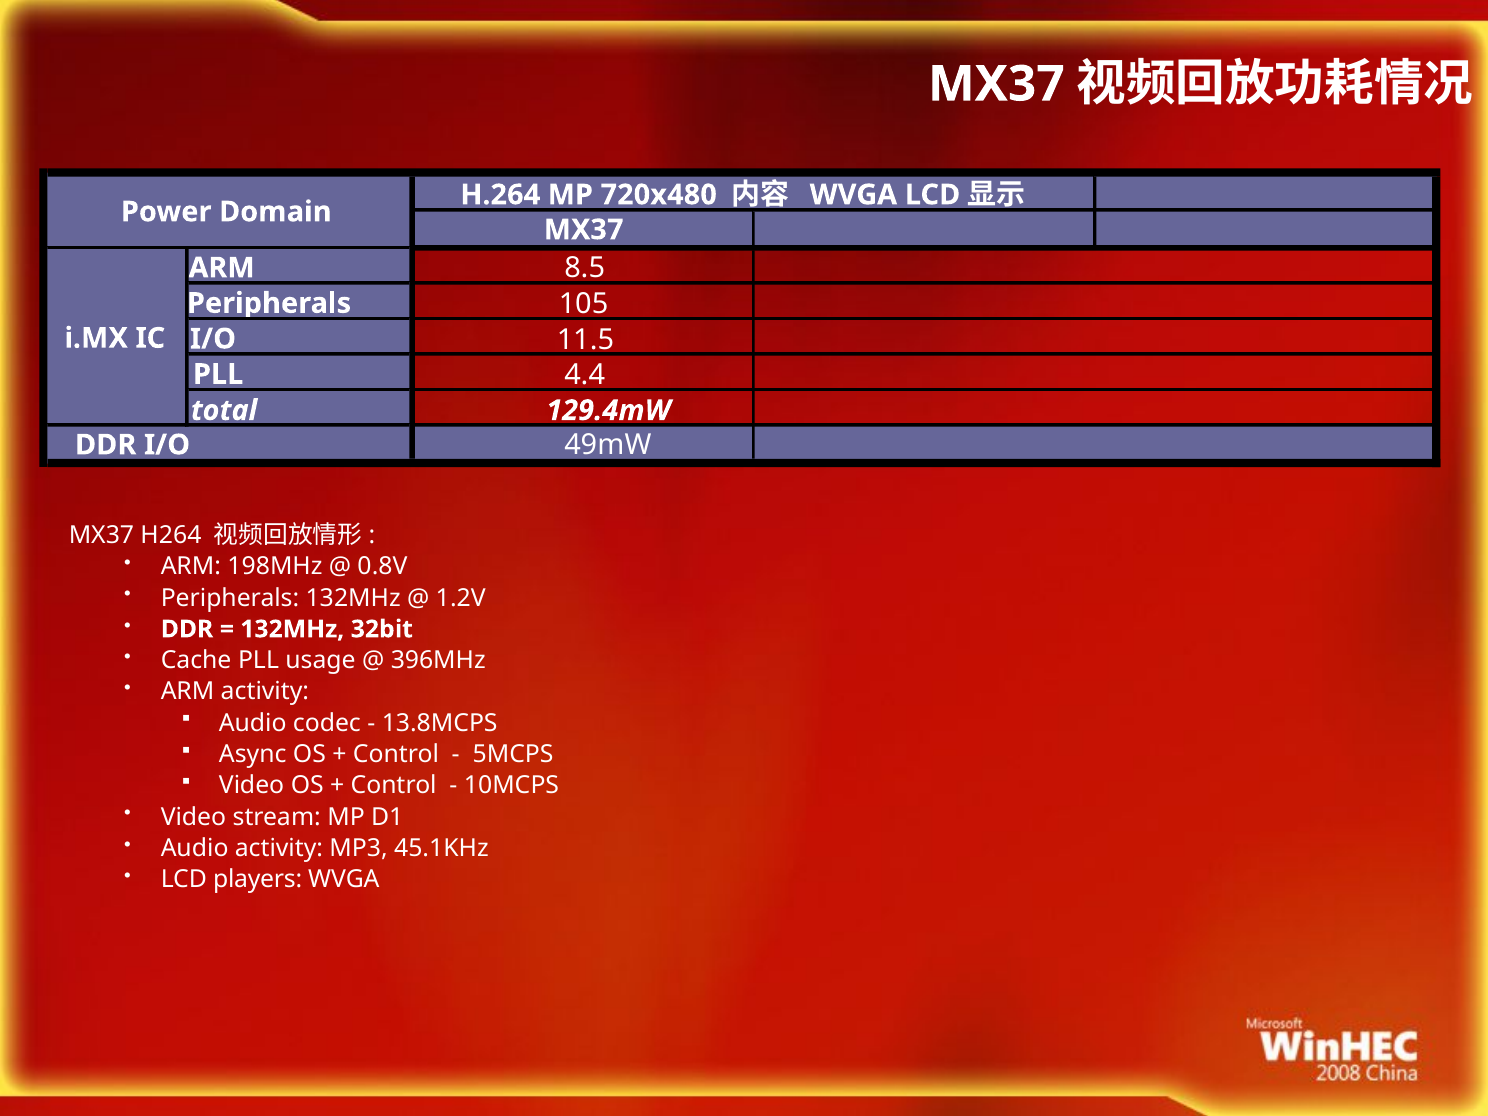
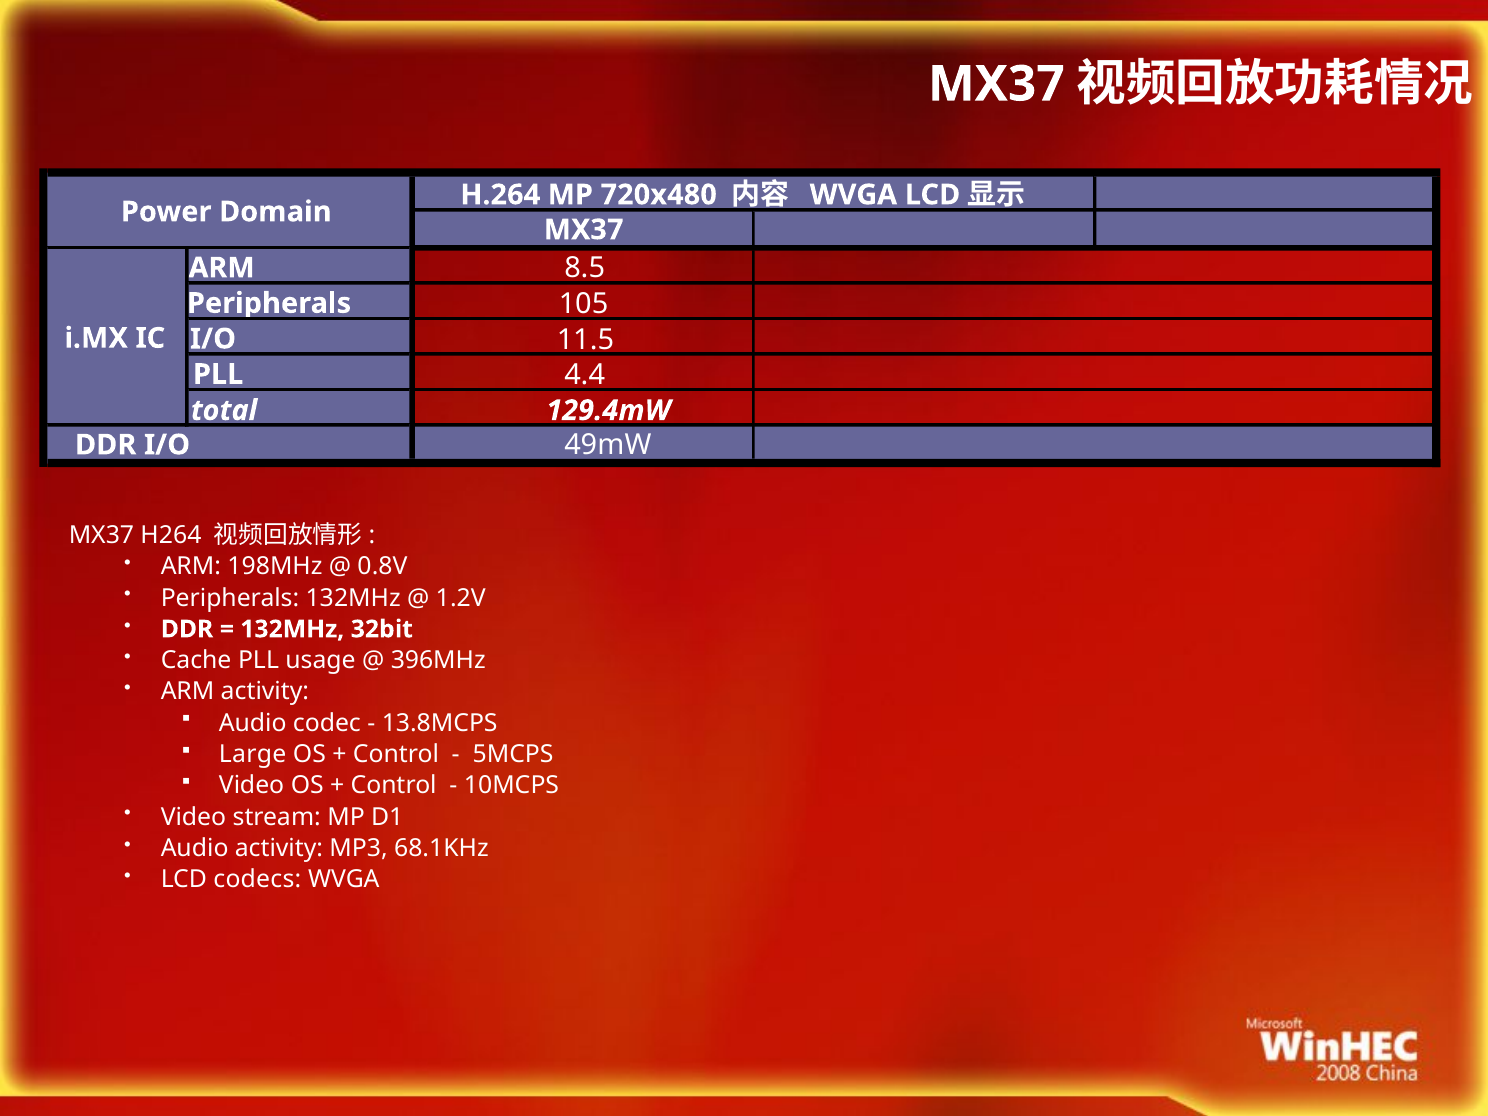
Async: Async -> Large (253, 754)
45.1KHz: 45.1KHz -> 68.1KHz (441, 848)
players: players -> codecs (257, 879)
